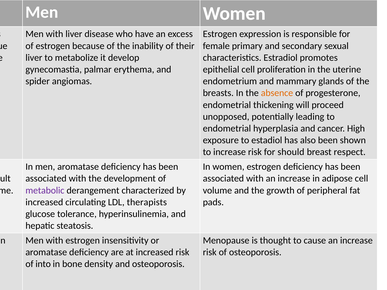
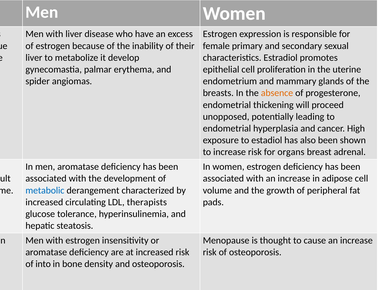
for should: should -> organs (291, 152)
respect: respect -> adrenal (350, 152)
metabolic colour: purple -> blue (45, 190)
